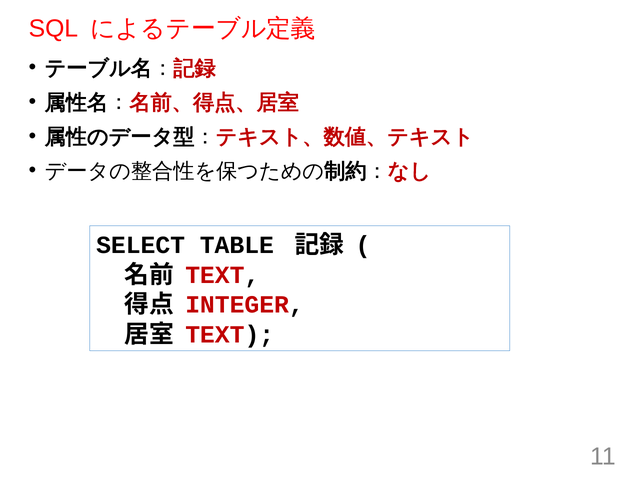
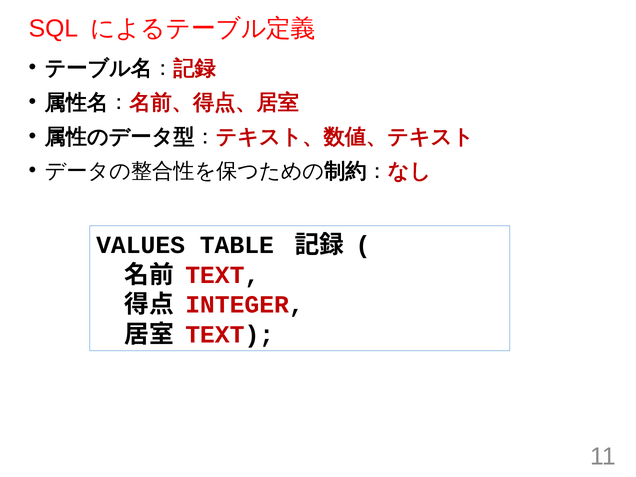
SELECT: SELECT -> VALUES (141, 245)
